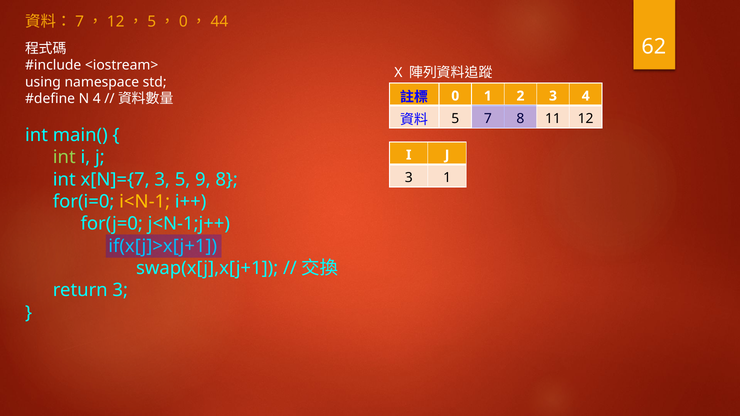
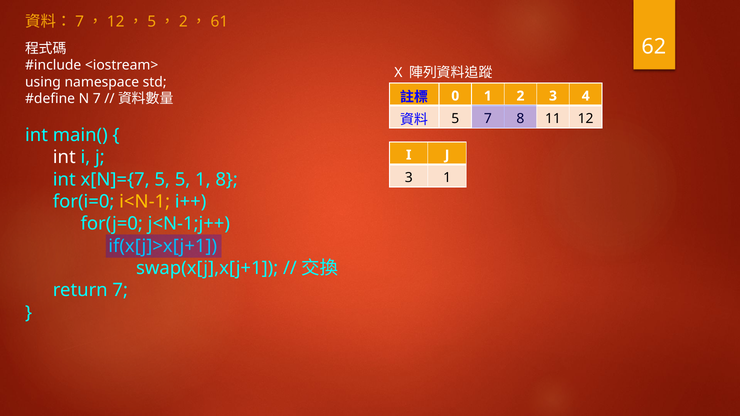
0: 0 -> 2 (183, 22)
44: 44 -> 61 (219, 22)
N 4: 4 -> 7 (97, 99)
int colour: light green -> white (64, 157)
x[N]={7 3: 3 -> 5 (162, 180)
5 9: 9 -> 1 (203, 180)
return 3: 3 -> 7 (120, 291)
